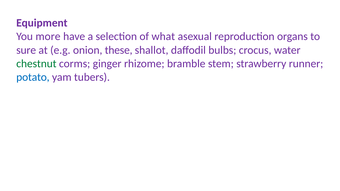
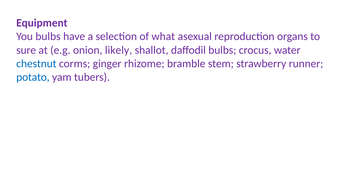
You more: more -> bulbs (48, 37)
these: these -> likely (119, 50)
chestnut colour: green -> blue (36, 64)
